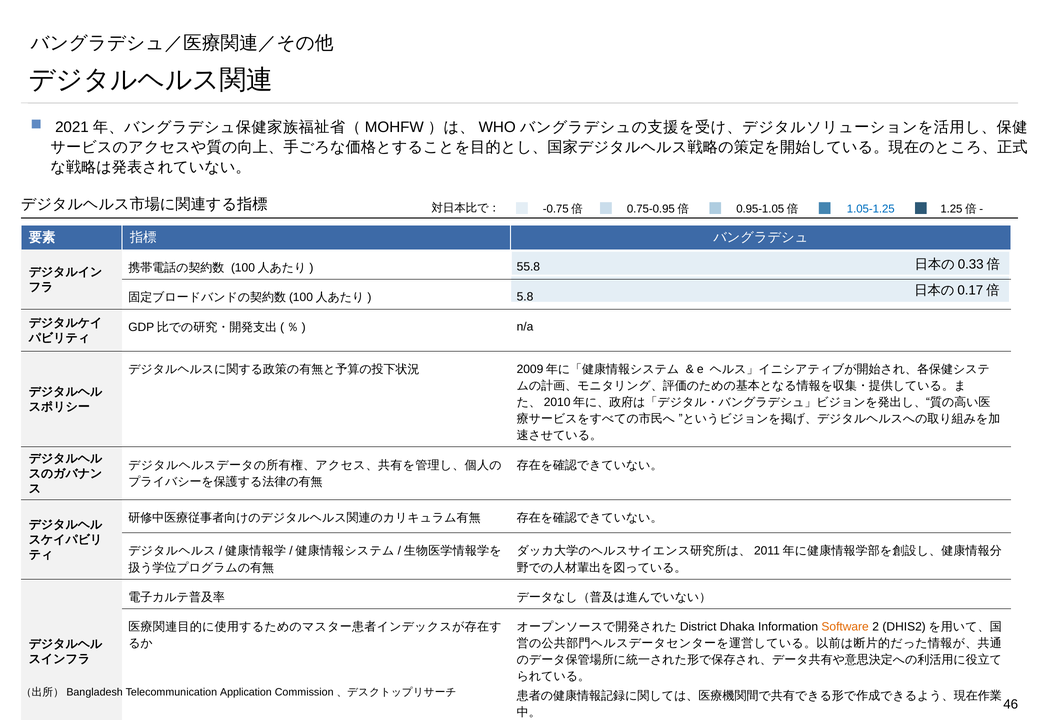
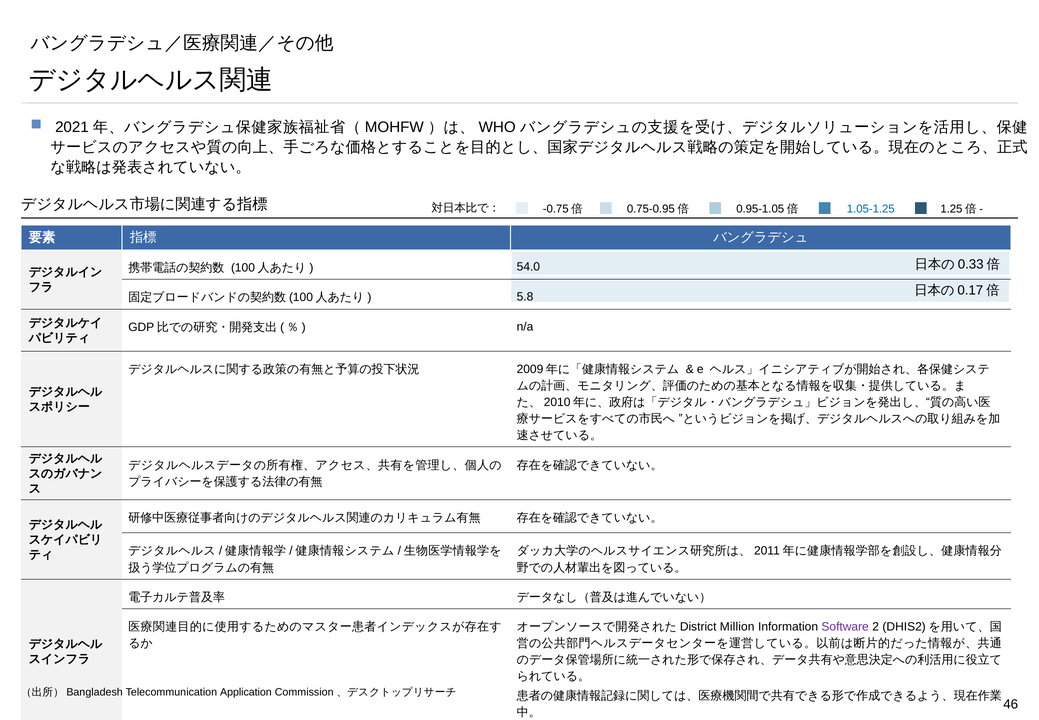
55.8: 55.8 -> 54.0 (528, 267)
Dhaka: Dhaka -> Million (737, 626)
Software colour: orange -> purple (845, 626)
